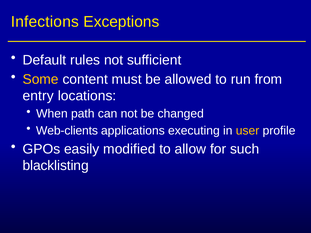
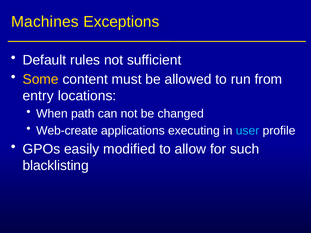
Infections: Infections -> Machines (45, 22)
Web-clients: Web-clients -> Web-create (67, 131)
user colour: yellow -> light blue (248, 131)
